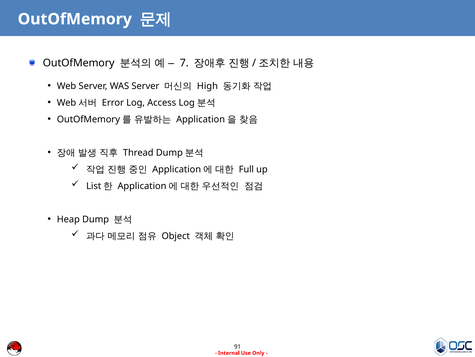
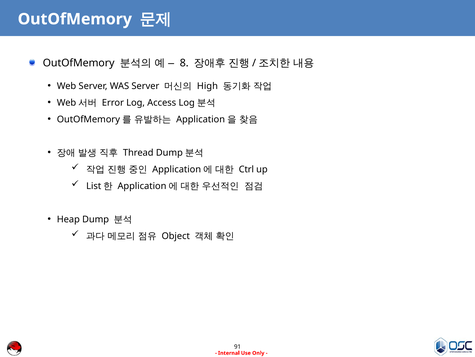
7: 7 -> 8 (184, 63)
Full: Full -> Ctrl (246, 169)
